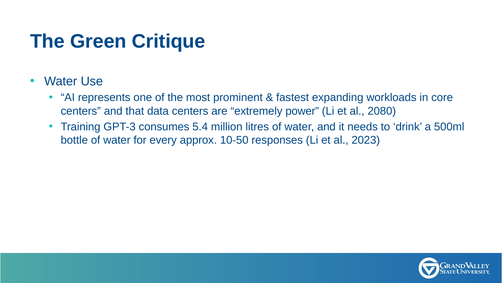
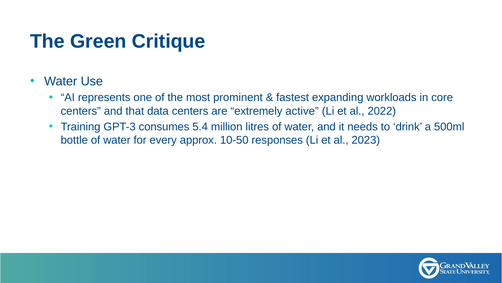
power: power -> active (302, 111)
2080: 2080 -> 2022 (382, 111)
